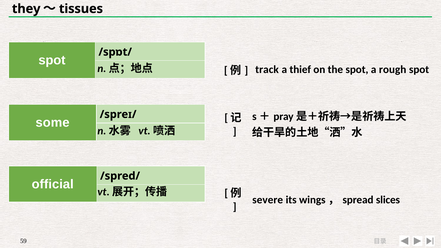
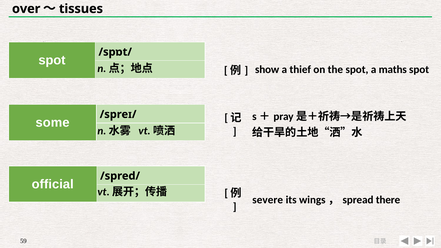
they: they -> over (26, 9)
track: track -> show (267, 70)
rough: rough -> maths (393, 70)
slices: slices -> there (388, 200)
